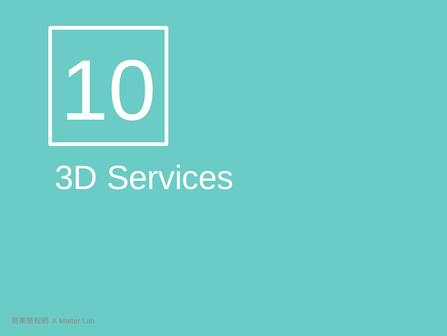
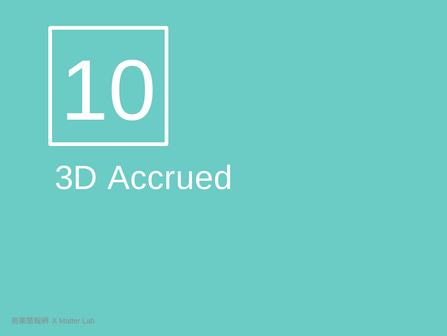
Services: Services -> Accrued (170, 178)
